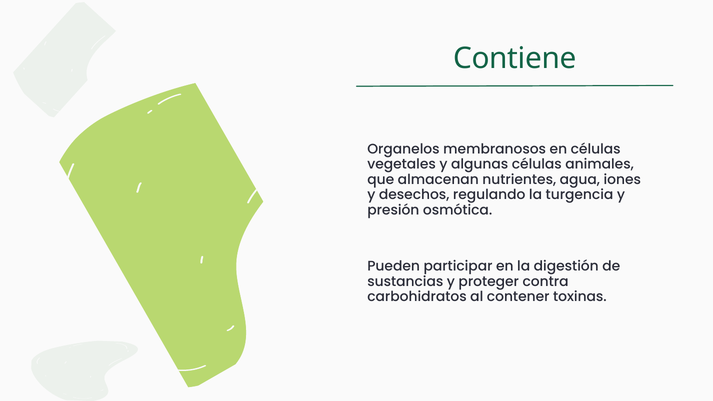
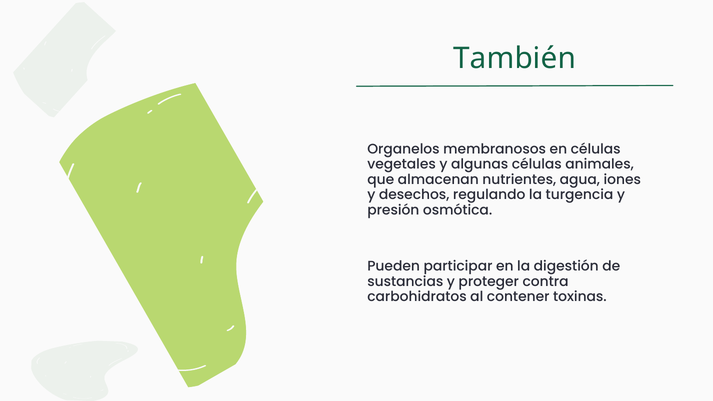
Contiene: Contiene -> También (515, 59)
